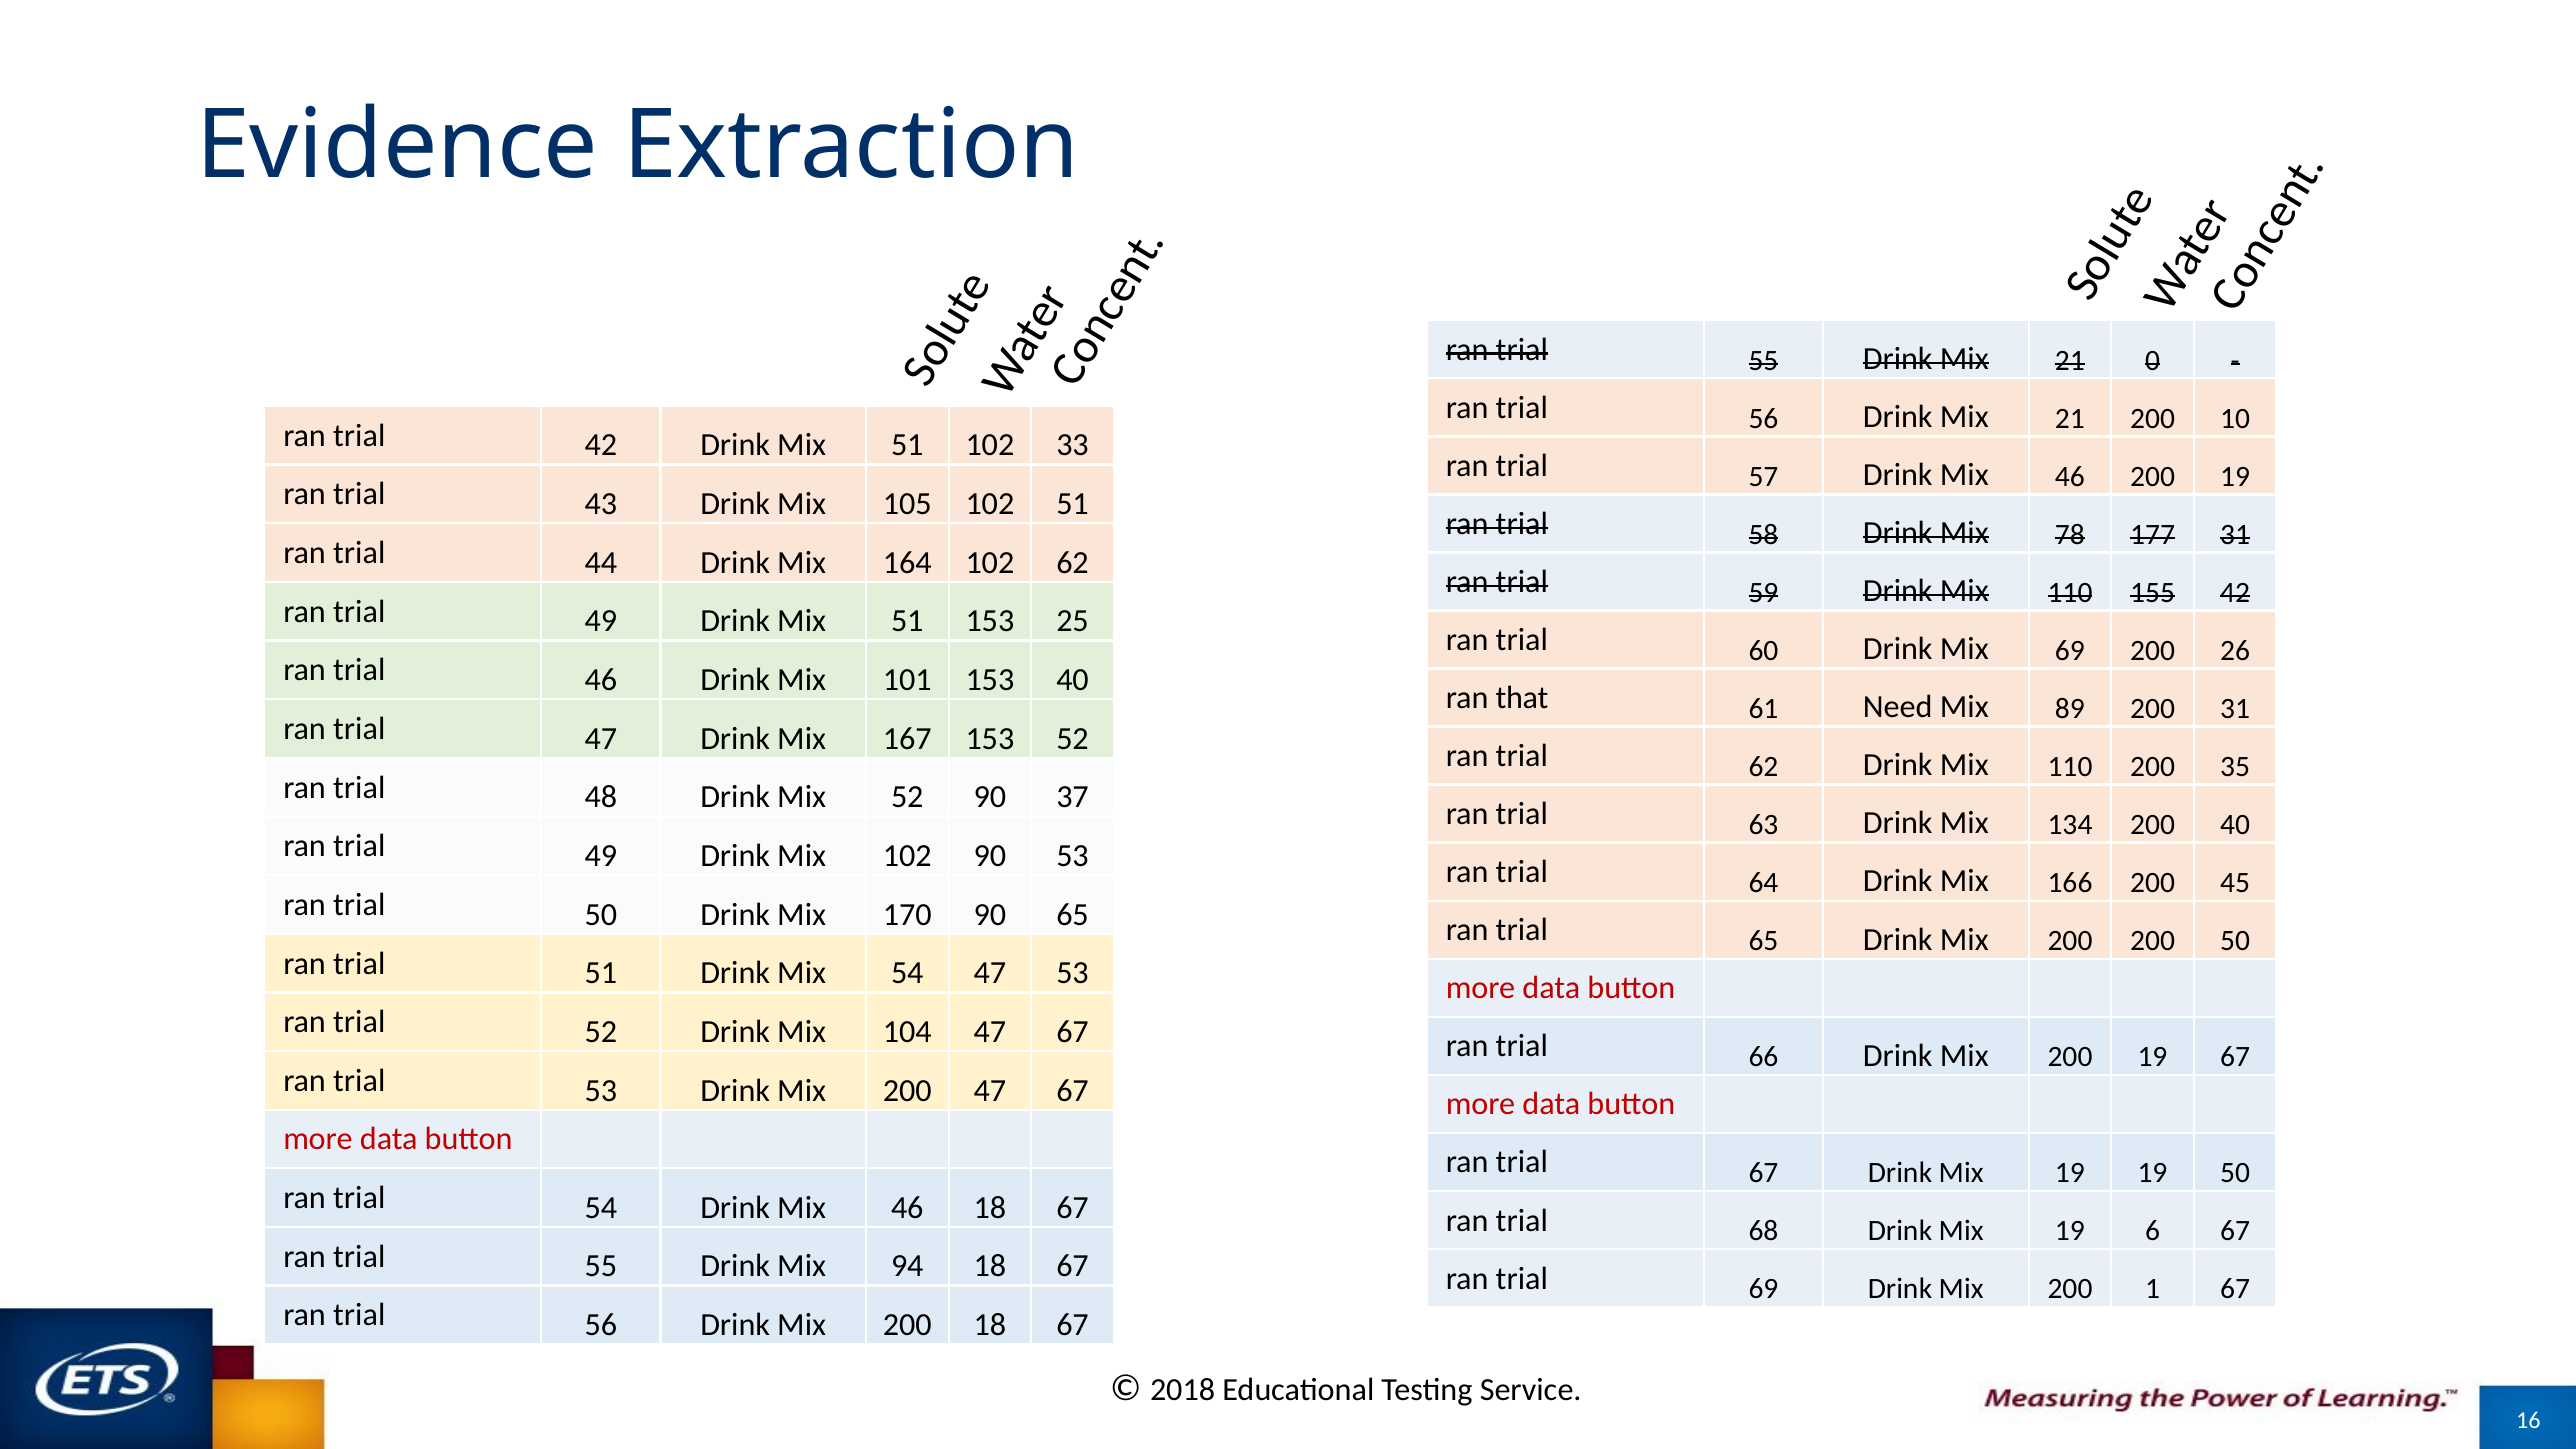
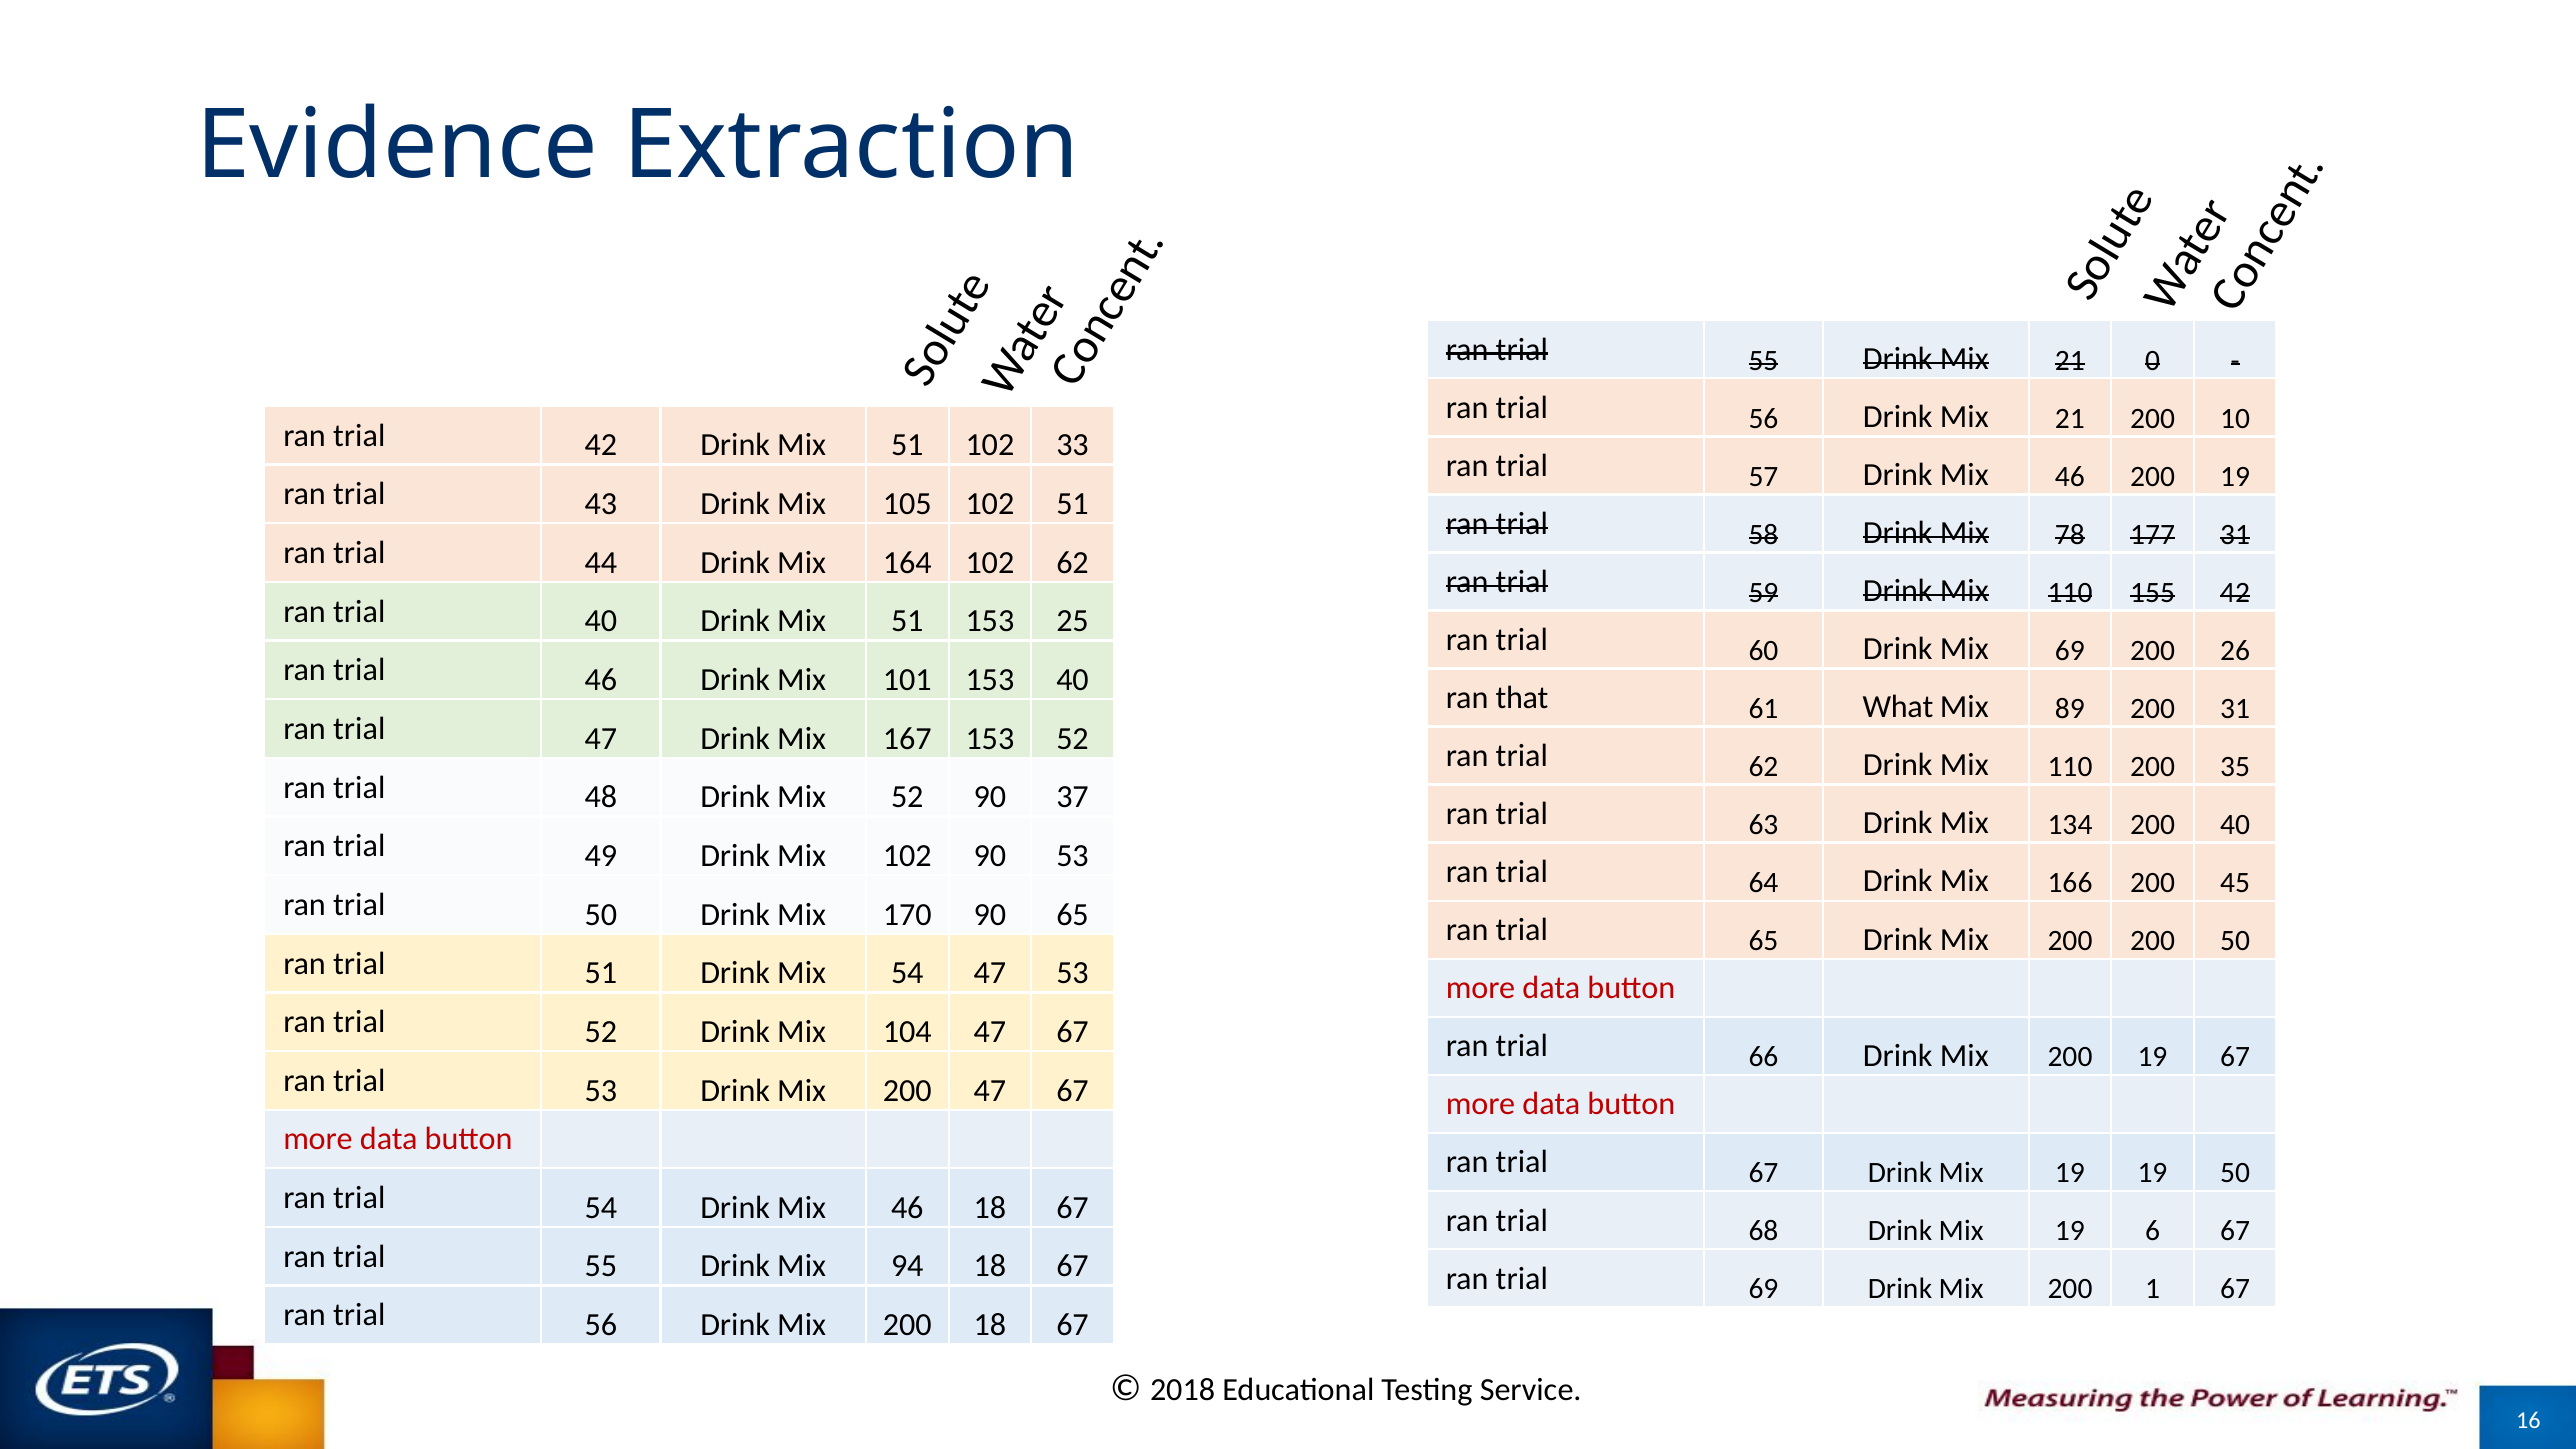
49: 49 -> 40 (601, 621)
Need: Need -> What (1898, 707)
